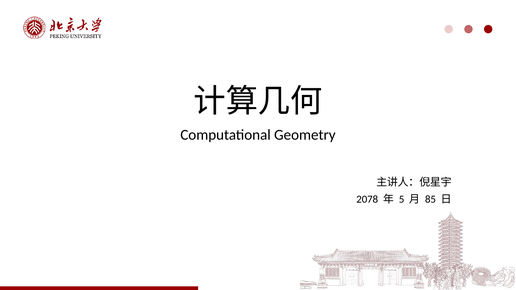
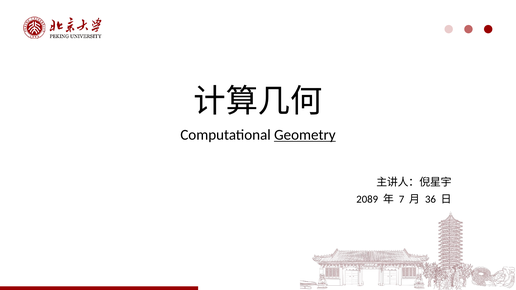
Geometry underline: none -> present (305, 135)
2078: 2078 -> 2089 (367, 200)
5: 5 -> 7 (402, 200)
85: 85 -> 36 (430, 200)
